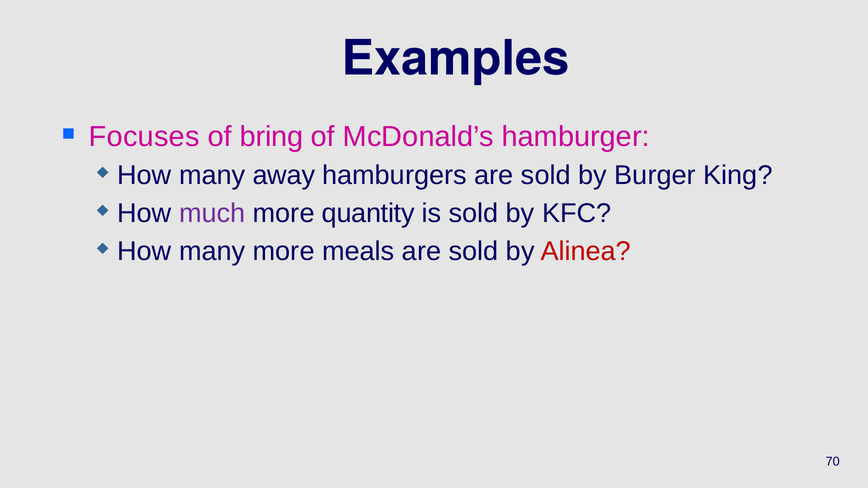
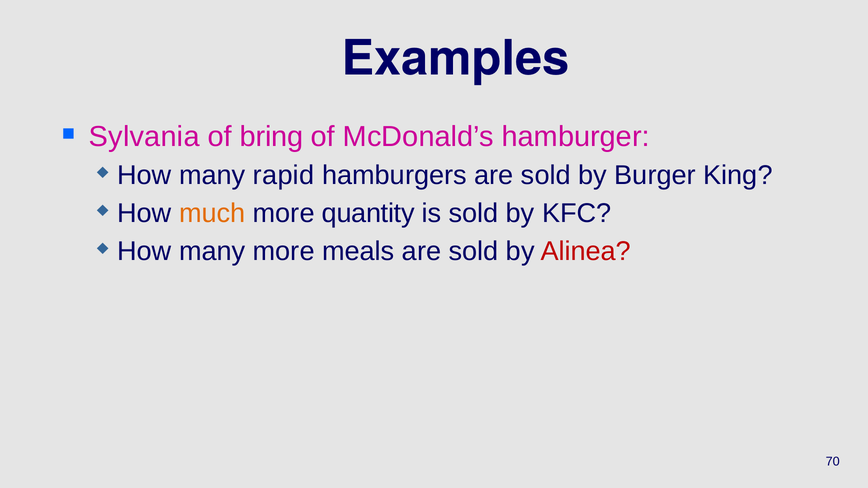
Focuses: Focuses -> Sylvania (144, 137)
away: away -> rapid (284, 176)
much colour: purple -> orange (212, 214)
